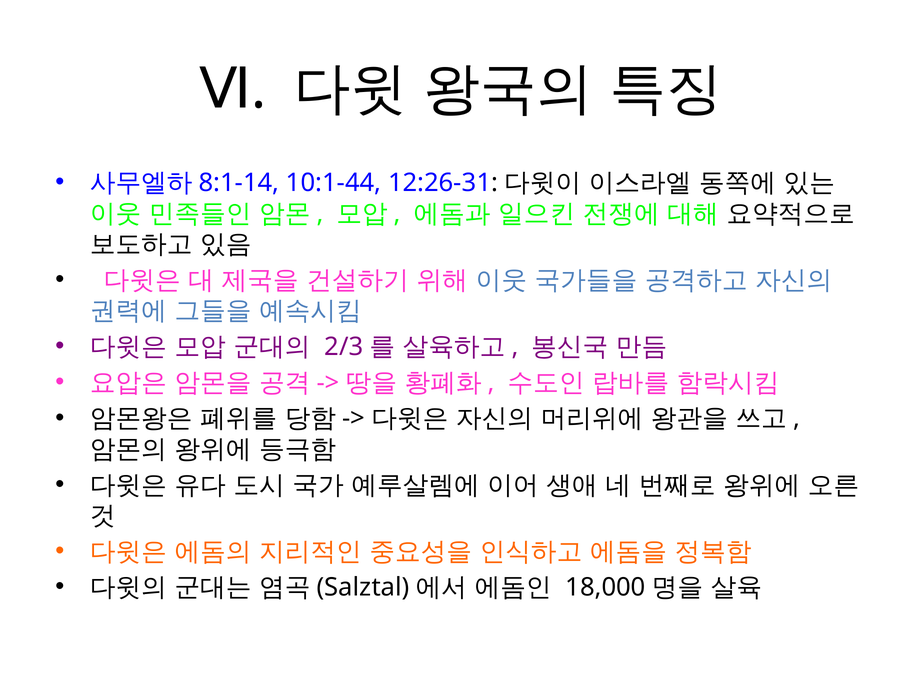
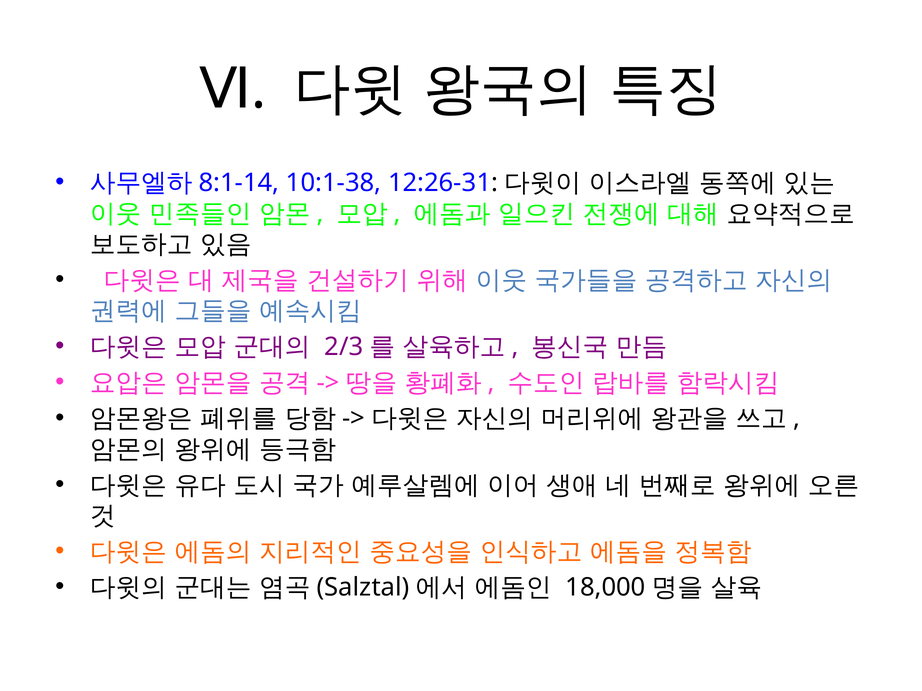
10:1-44: 10:1-44 -> 10:1-38 (334, 183)
